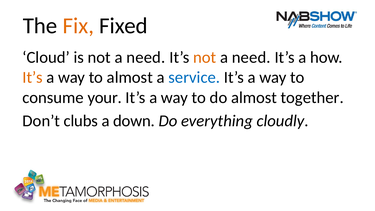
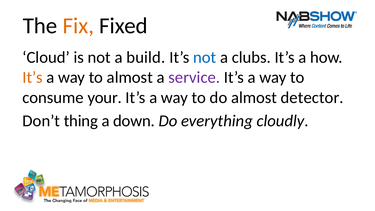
is not a need: need -> build (146, 57)
not colour: orange -> blue (205, 57)
need: need -> clubs (251, 57)
service colour: blue -> purple (194, 77)
together: together -> detector (312, 97)
clubs: clubs -> thing (81, 121)
